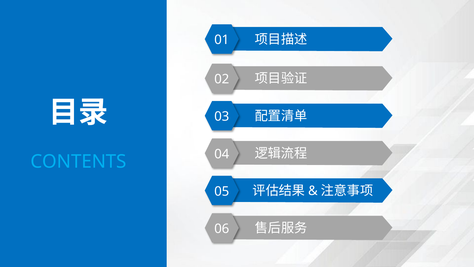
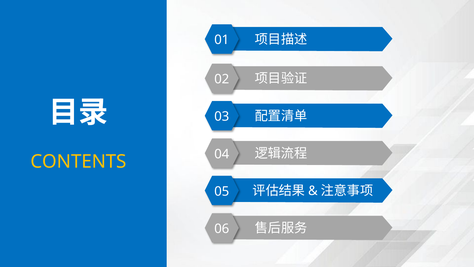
CONTENTS colour: light blue -> yellow (79, 161)
